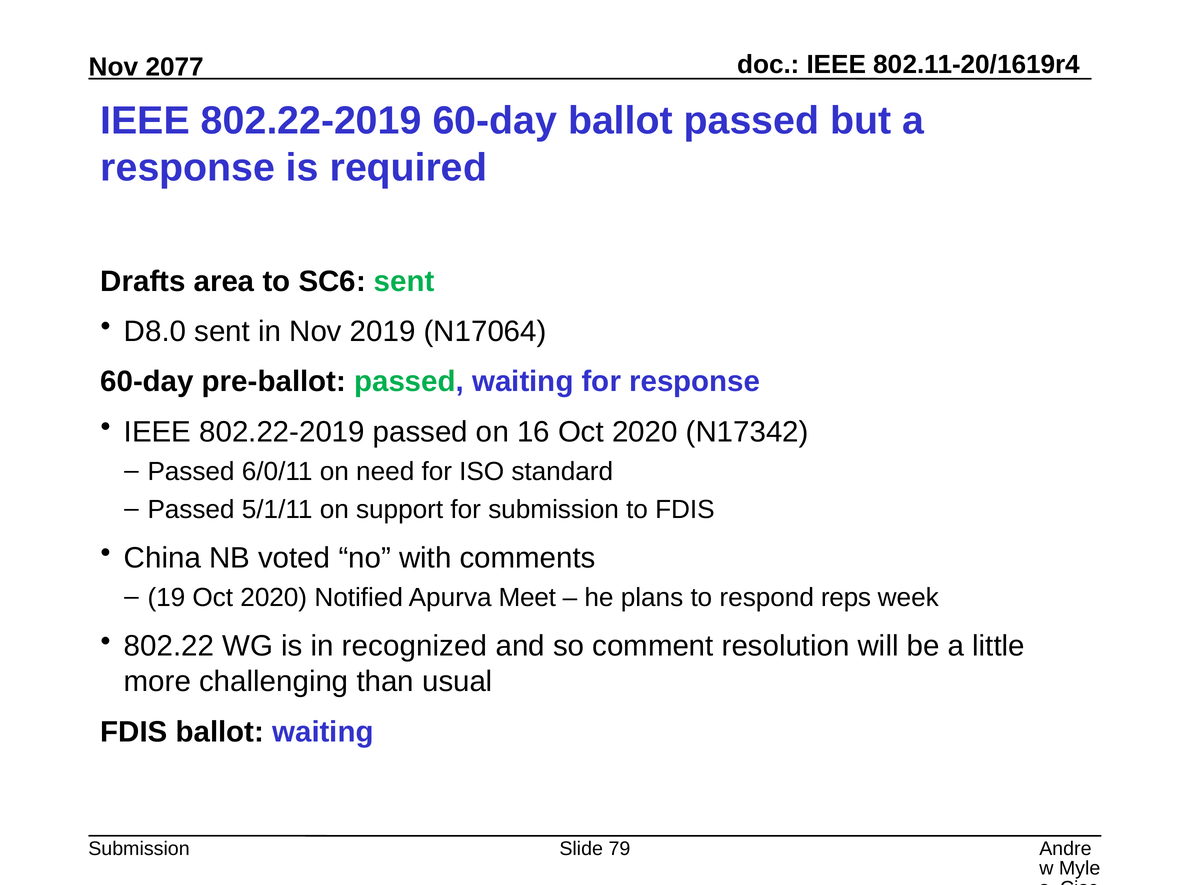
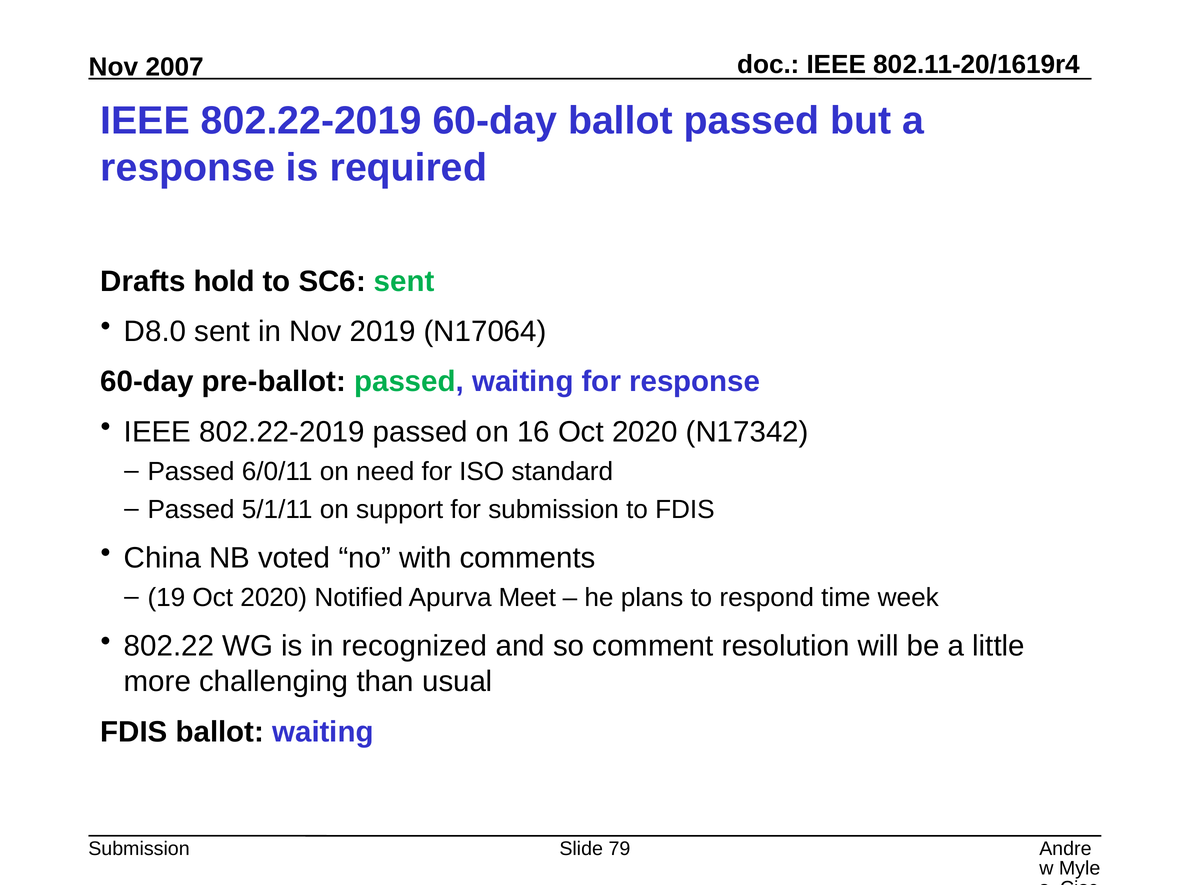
2077: 2077 -> 2007 (175, 67)
area: area -> hold (224, 281)
reps: reps -> time (846, 598)
